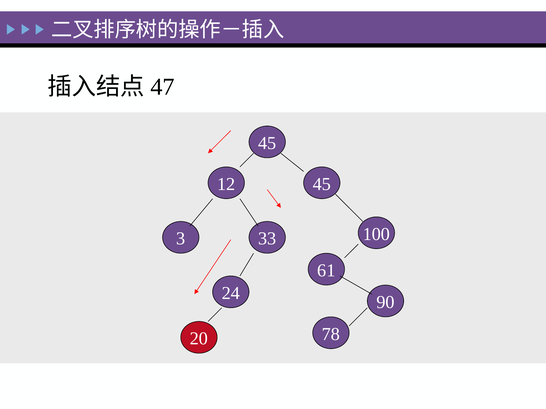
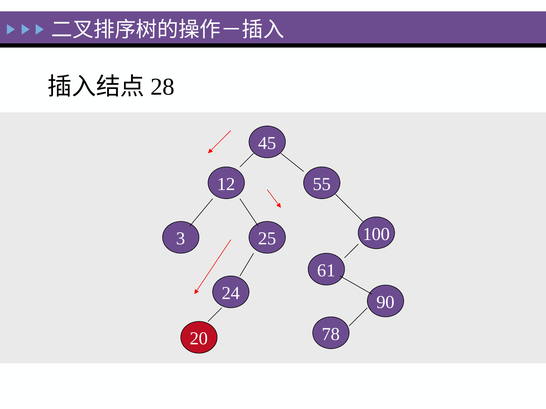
47: 47 -> 28 (163, 87)
12 45: 45 -> 55 (322, 184)
33: 33 -> 25 (267, 239)
